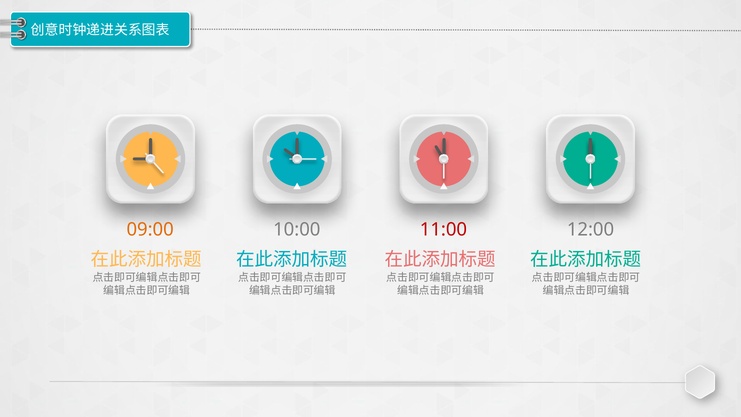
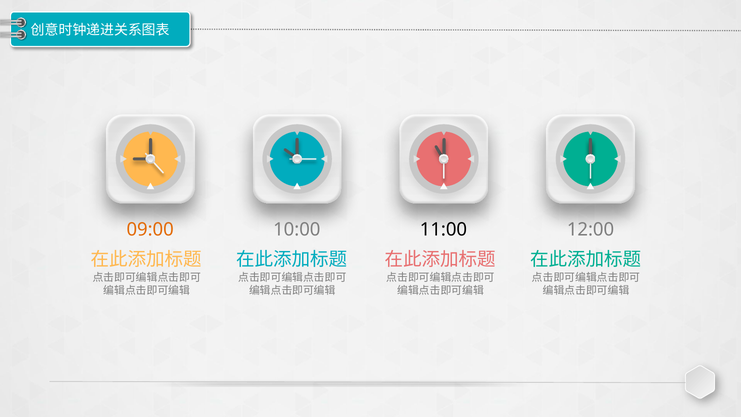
11:00 colour: red -> black (443, 230)
